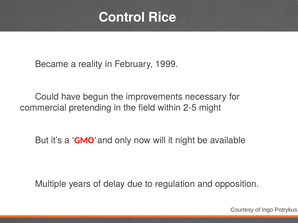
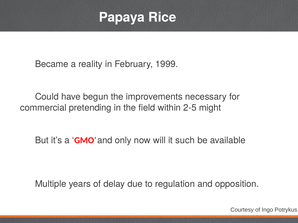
Control: Control -> Papaya (122, 17)
night: night -> such (185, 141)
